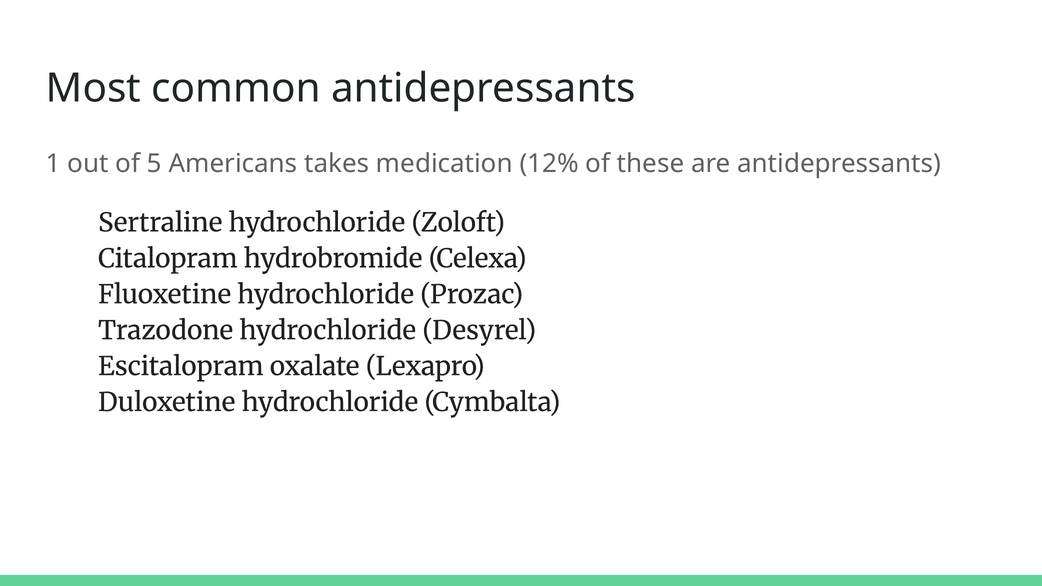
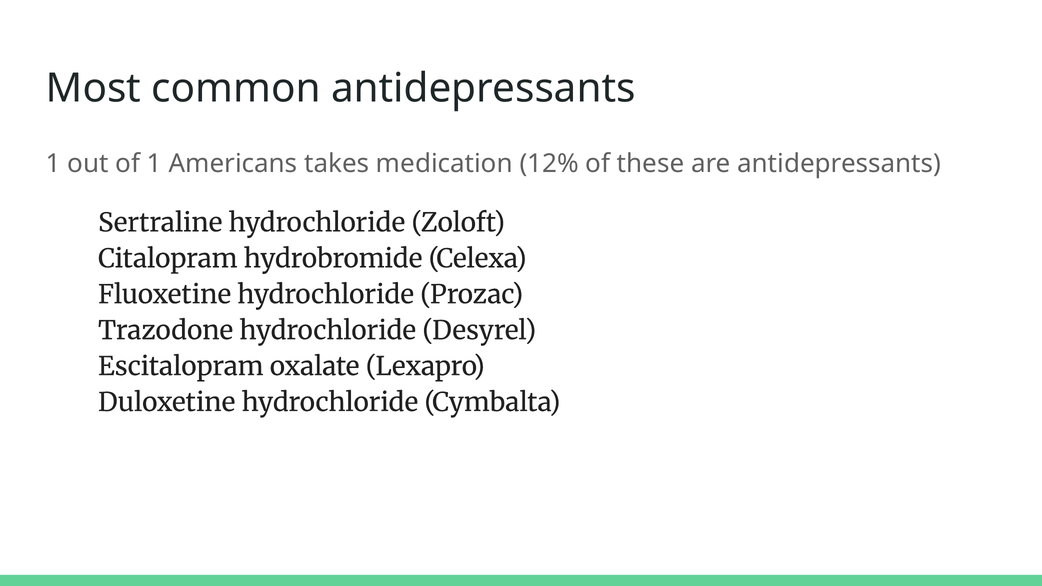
of 5: 5 -> 1 (154, 164)
